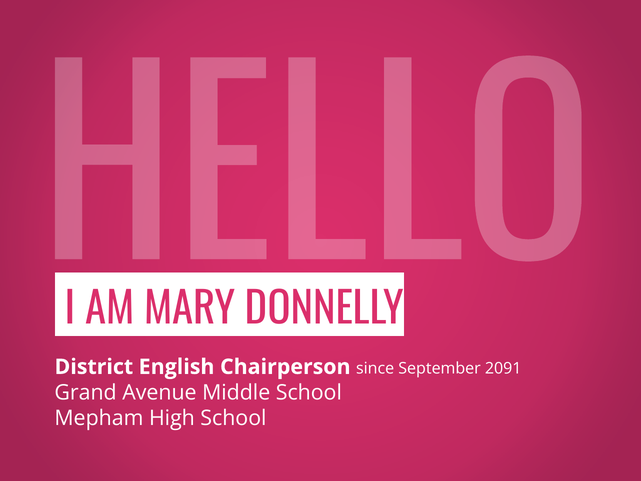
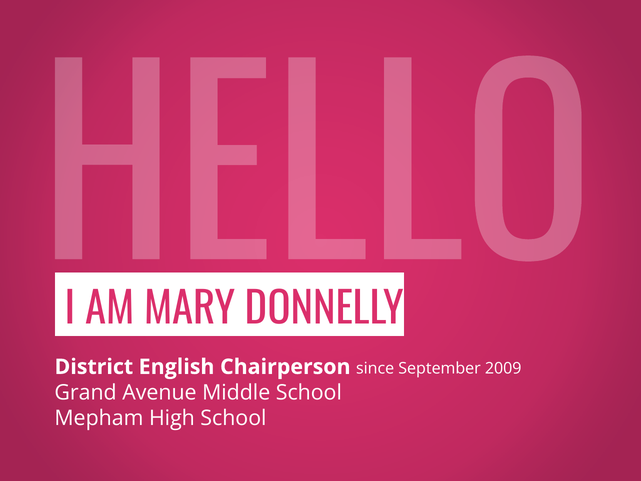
2091: 2091 -> 2009 (503, 368)
